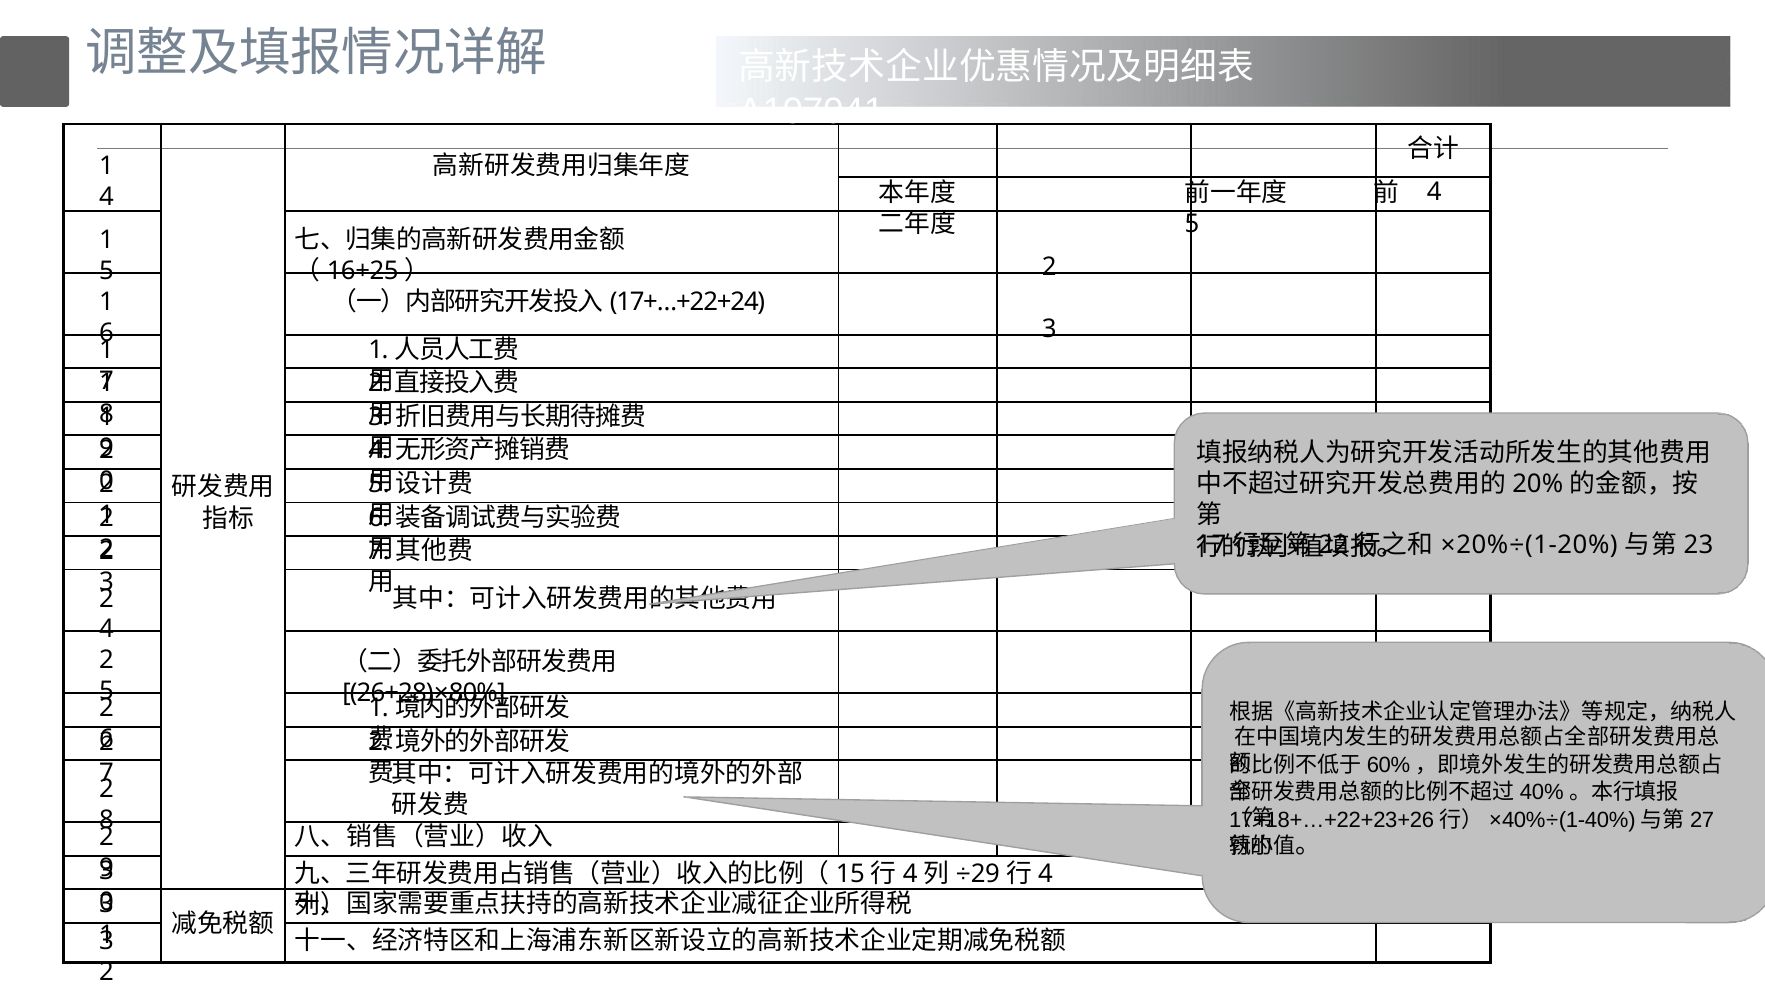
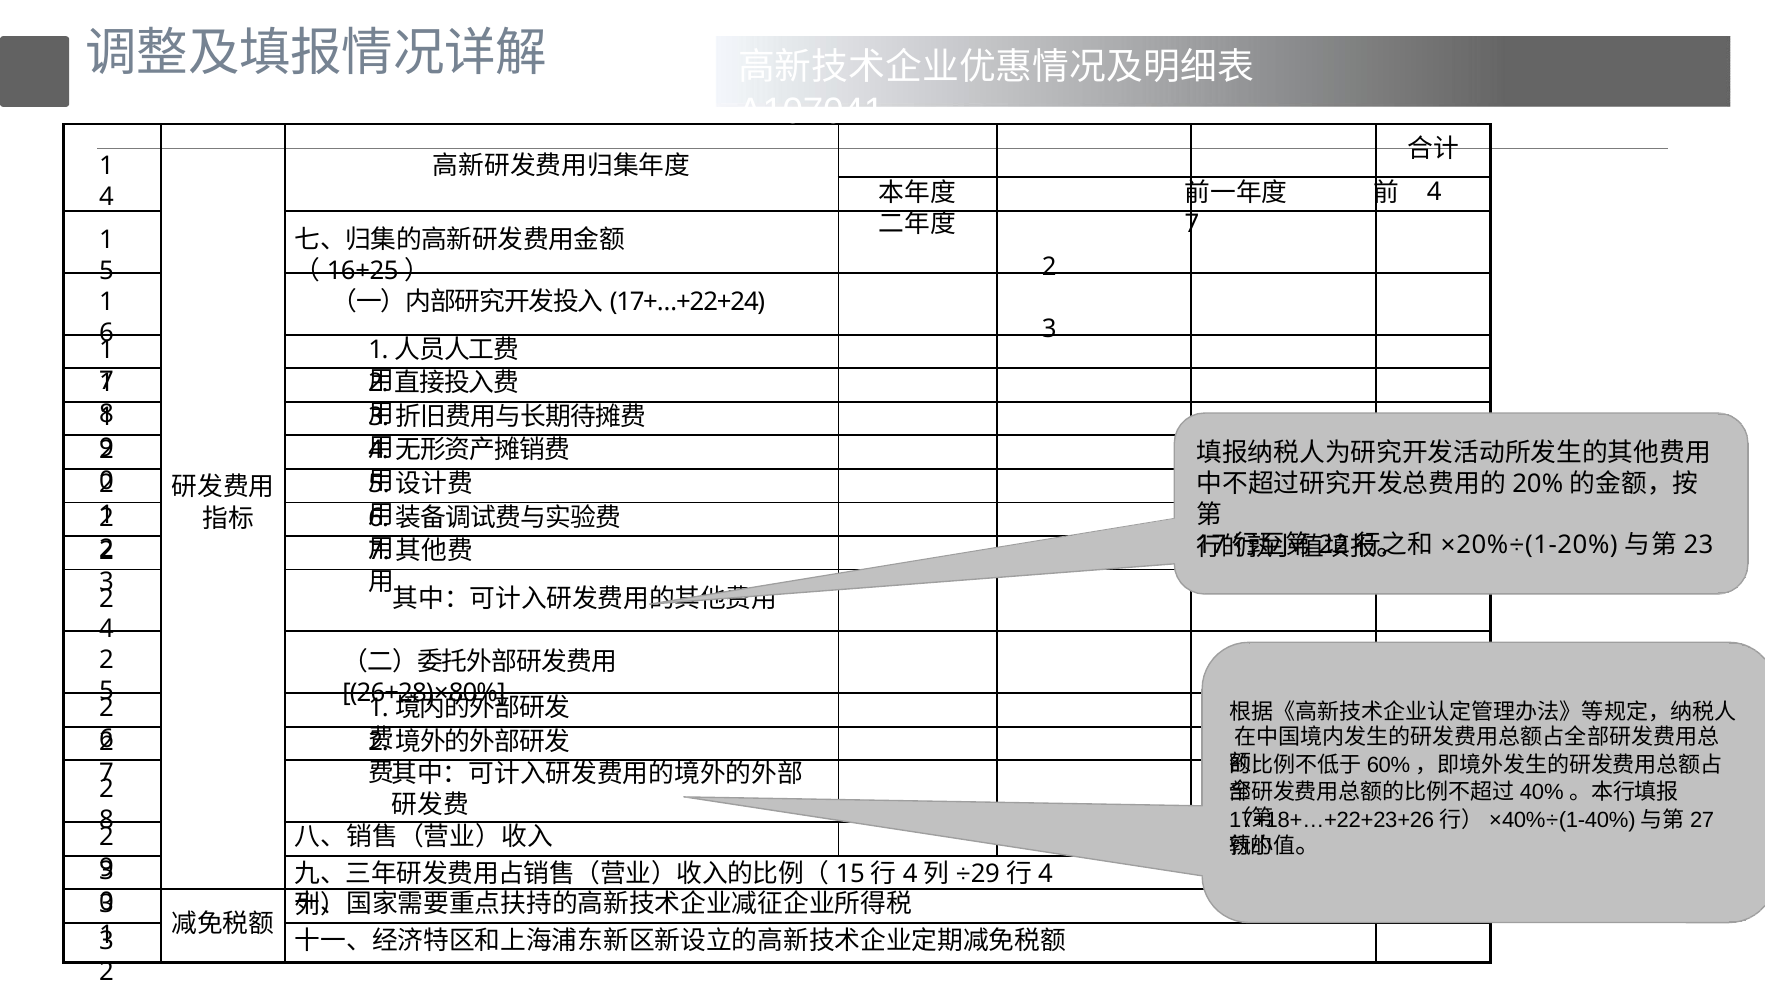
5: 5 -> 7 (1192, 224)
